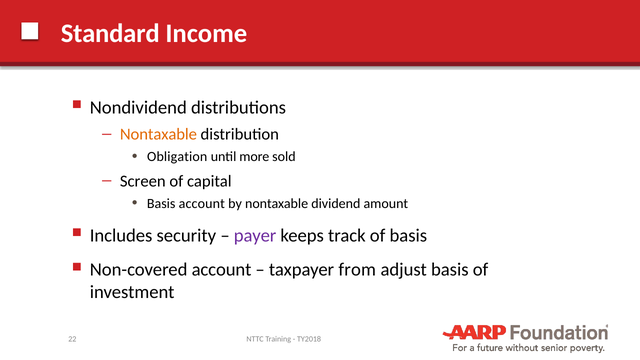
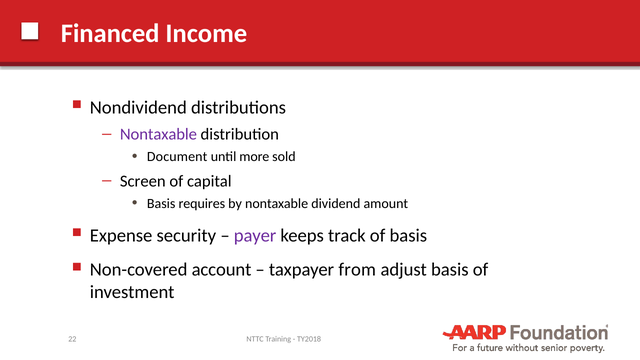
Standard: Standard -> Financed (110, 33)
Nontaxable colour: orange -> purple (158, 134)
Obligation: Obligation -> Document (177, 157)
Basis account: account -> requires (202, 203)
Includes: Includes -> Expense (121, 235)
